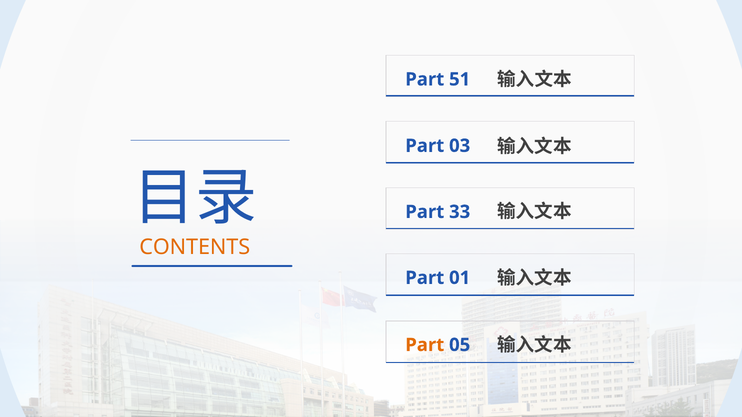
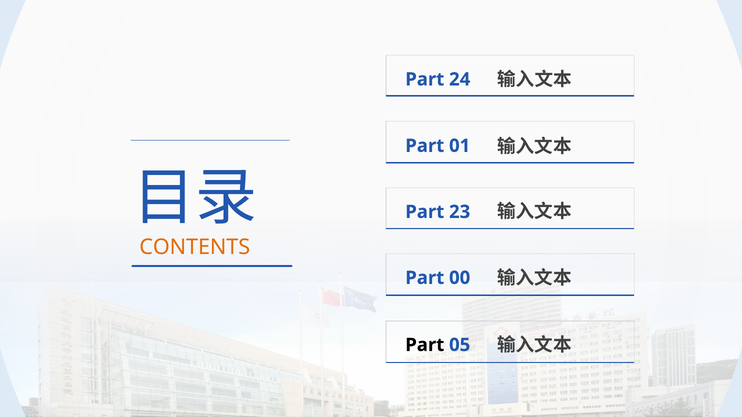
51: 51 -> 24 (460, 79)
03: 03 -> 01 (460, 146)
33: 33 -> 23 (460, 212)
01: 01 -> 00 (460, 278)
Part colour: orange -> black (425, 345)
